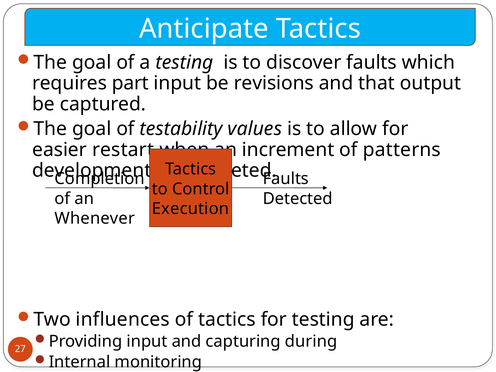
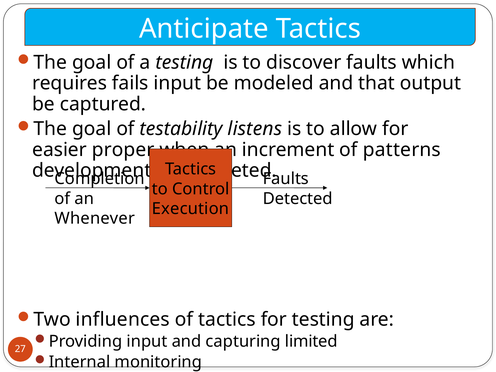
part: part -> fails (130, 83)
revisions: revisions -> modeled (274, 83)
values: values -> listens (255, 129)
restart: restart -> proper (123, 150)
during: during -> limited (311, 341)
